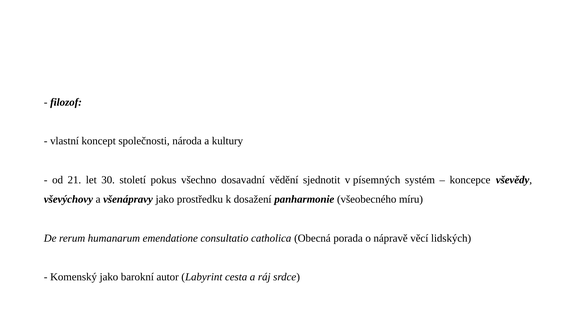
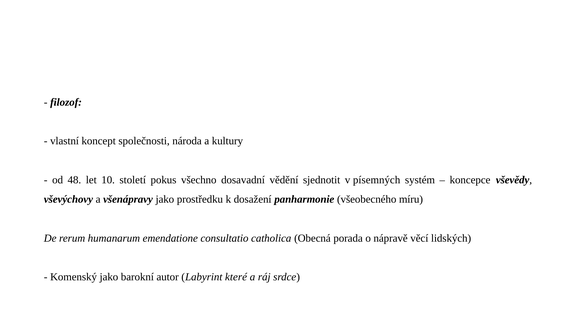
21: 21 -> 48 (74, 180)
30: 30 -> 10 (108, 180)
cesta: cesta -> které (236, 277)
